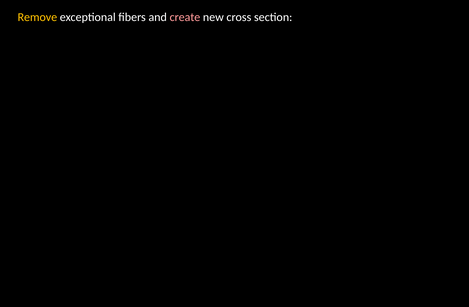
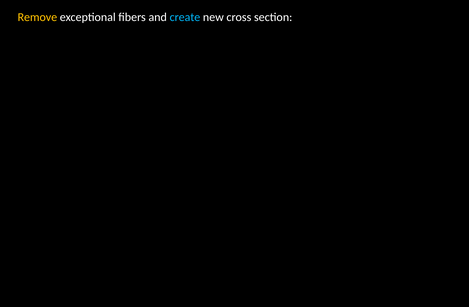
create colour: pink -> light blue (185, 17)
